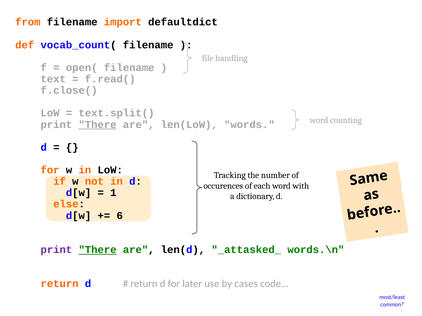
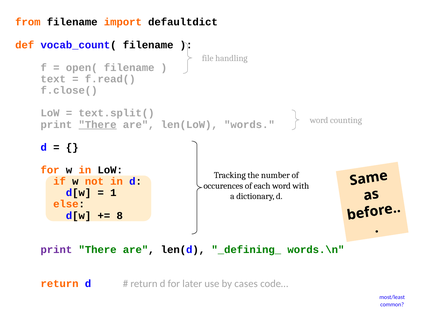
6: 6 -> 8 (120, 216)
There underline: present -> none (98, 250)
_attasked_: _attasked_ -> _defining_ (246, 250)
